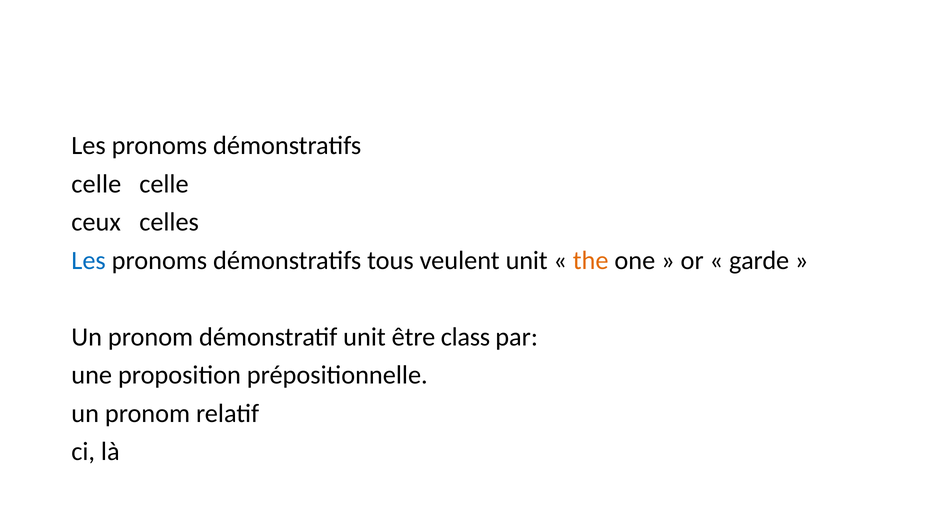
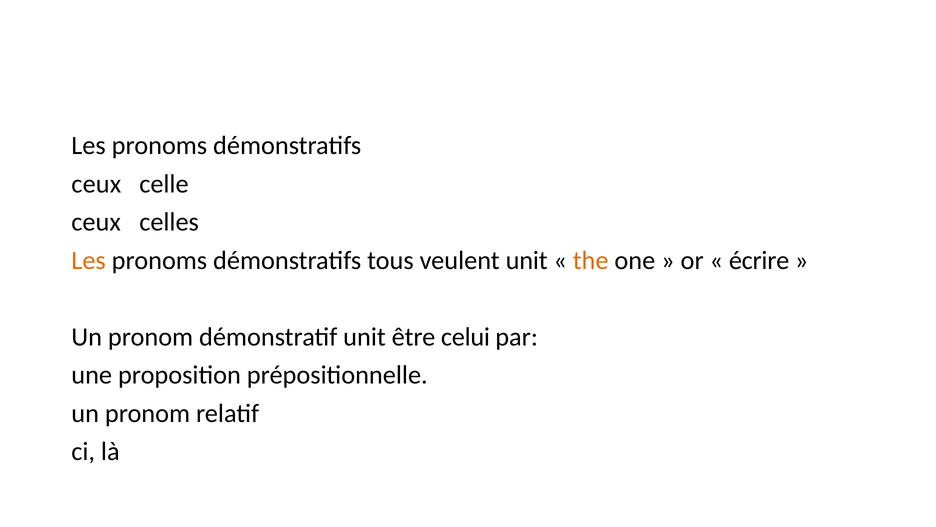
celle: celle -> ceux (96, 184)
Les colour: blue -> orange (89, 260)
garde: garde -> écrire (759, 260)
class: class -> celui (465, 337)
